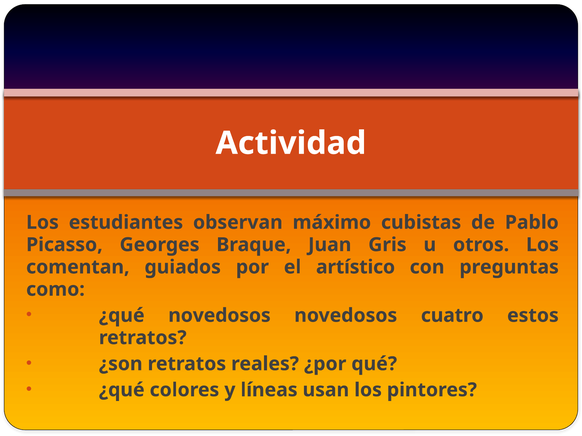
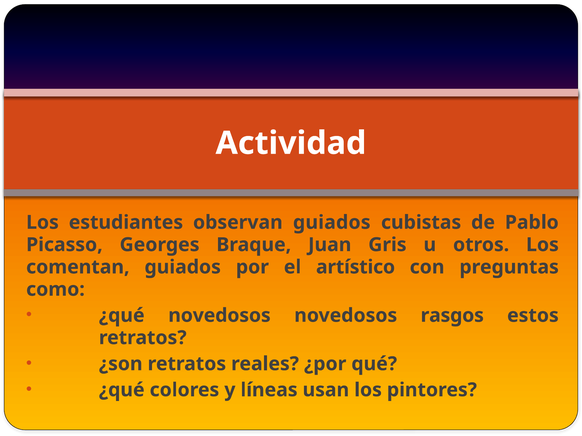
observan máximo: máximo -> guiados (332, 223)
cuatro: cuatro -> rasgos (452, 316)
